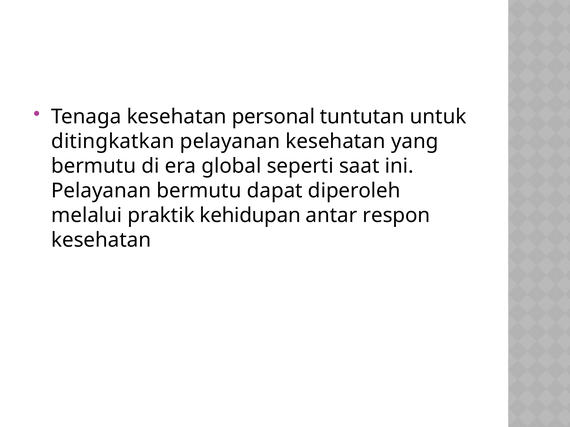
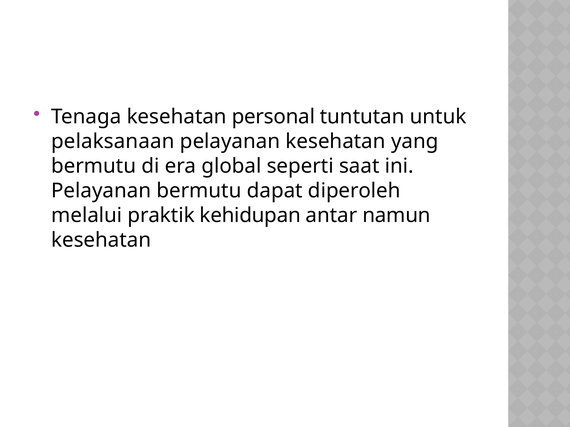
ditingkatkan: ditingkatkan -> pelaksanaan (113, 142)
respon: respon -> namun (397, 216)
